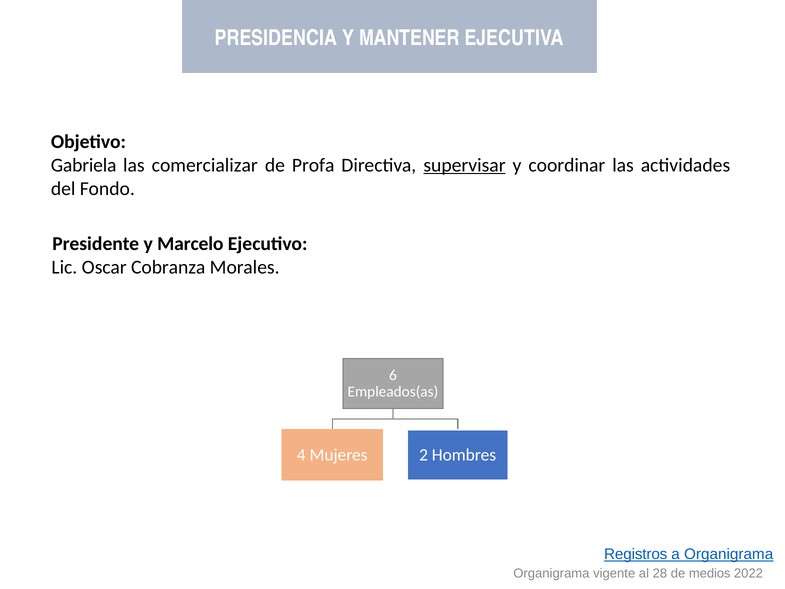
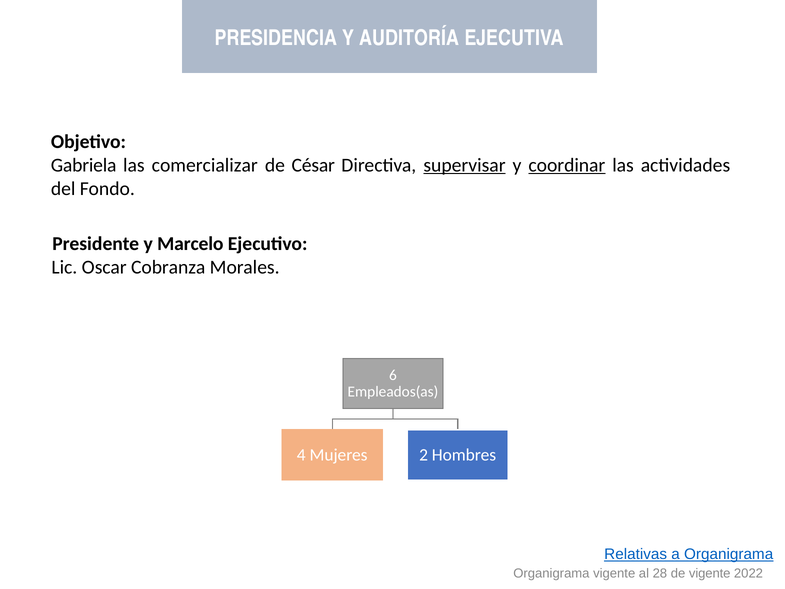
MANTENER: MANTENER -> AUDITORÍA (409, 38)
Profa: Profa -> César (313, 165)
coordinar underline: none -> present (567, 165)
Registros: Registros -> Relativas (636, 554)
de medios: medios -> vigente (710, 573)
